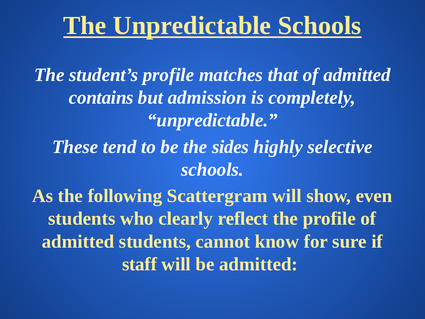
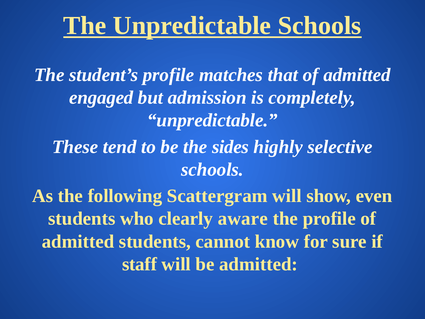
contains: contains -> engaged (101, 98)
reflect: reflect -> aware (243, 219)
